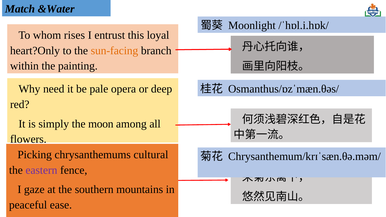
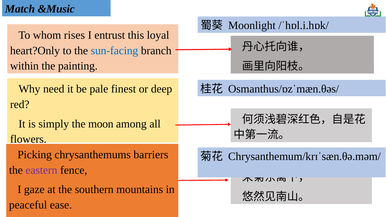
&Water: &Water -> &Music (56, 9)
sun-facing colour: orange -> blue (114, 51)
opera: opera -> finest (124, 89)
cultural: cultural -> barriers (151, 155)
